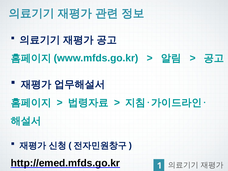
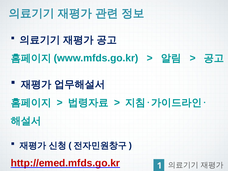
http://emed.mfds.go.kr colour: black -> red (65, 163)
